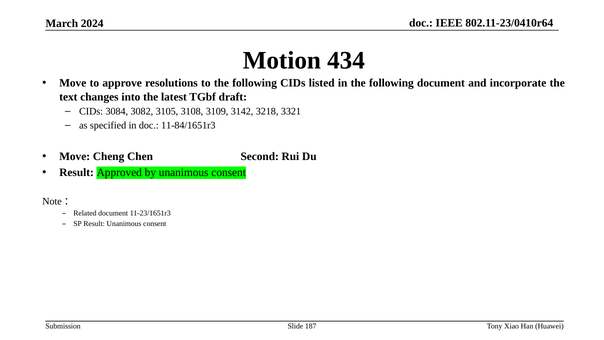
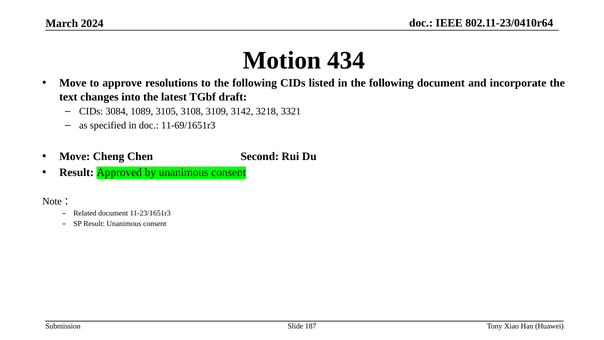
3082: 3082 -> 1089 (142, 111)
11-84/1651r3: 11-84/1651r3 -> 11-69/1651r3 (188, 126)
